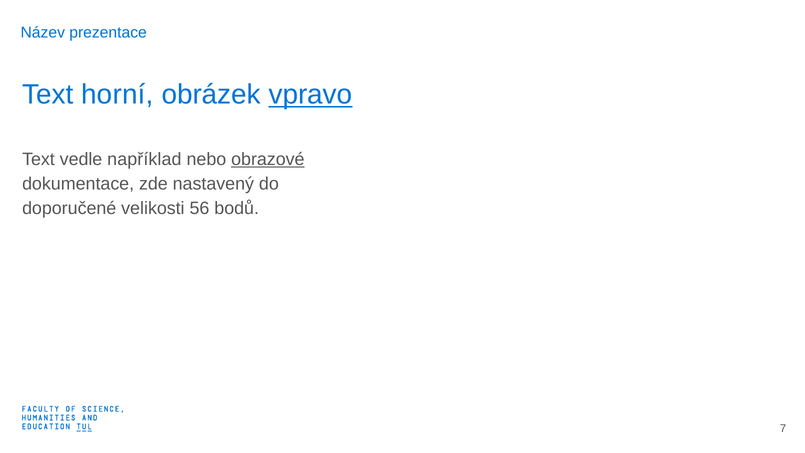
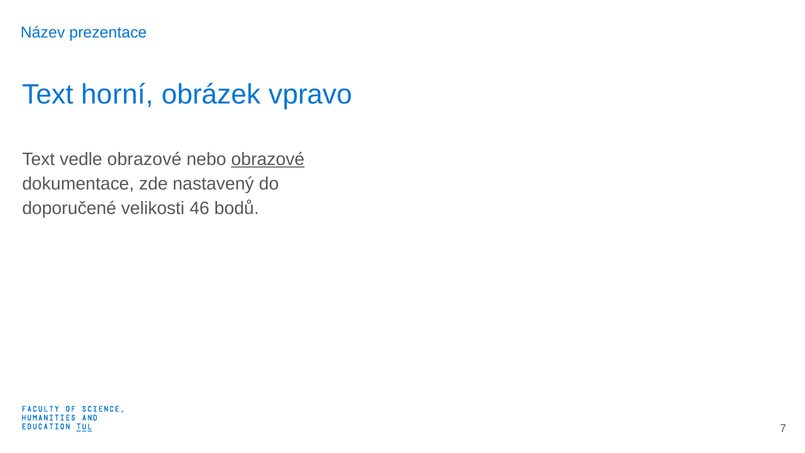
vpravo underline: present -> none (310, 95)
vedle například: například -> obrazové (144, 159)
56: 56 -> 46 (199, 208)
